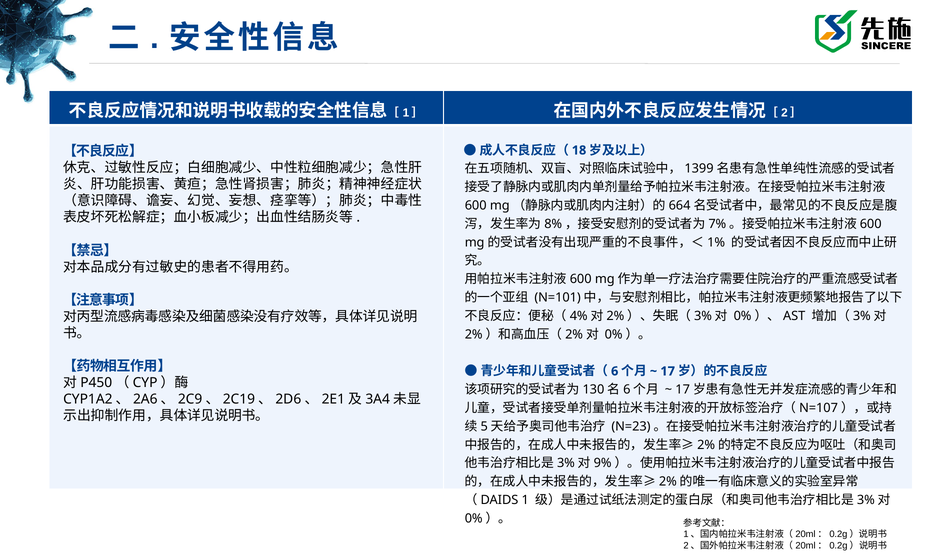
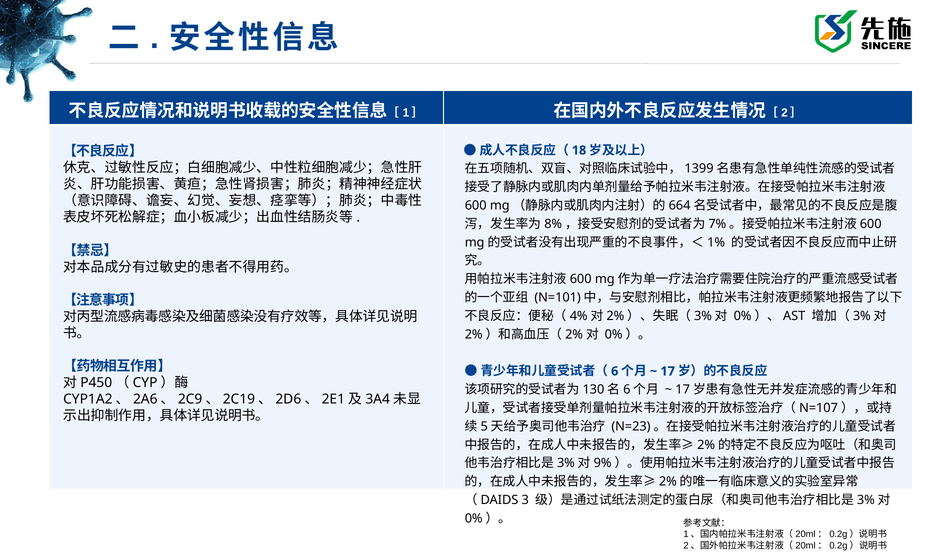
1: 1 -> 3 (525, 500)
